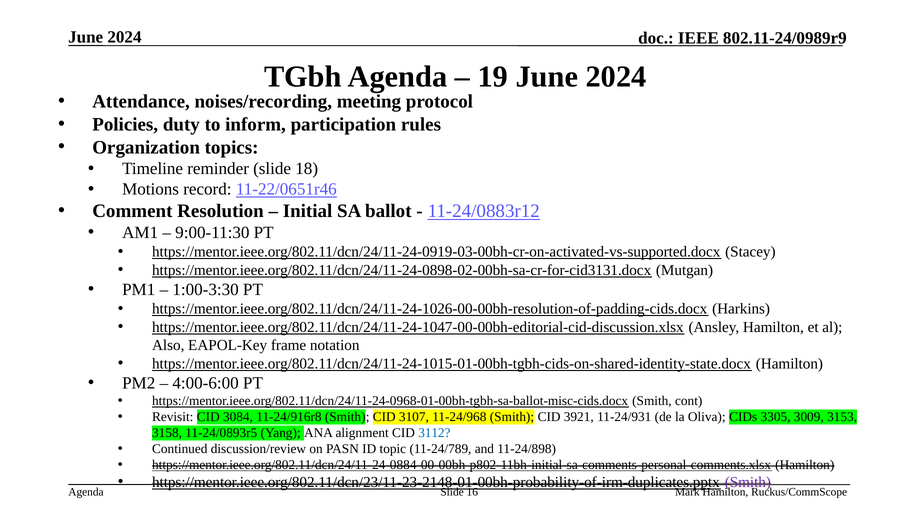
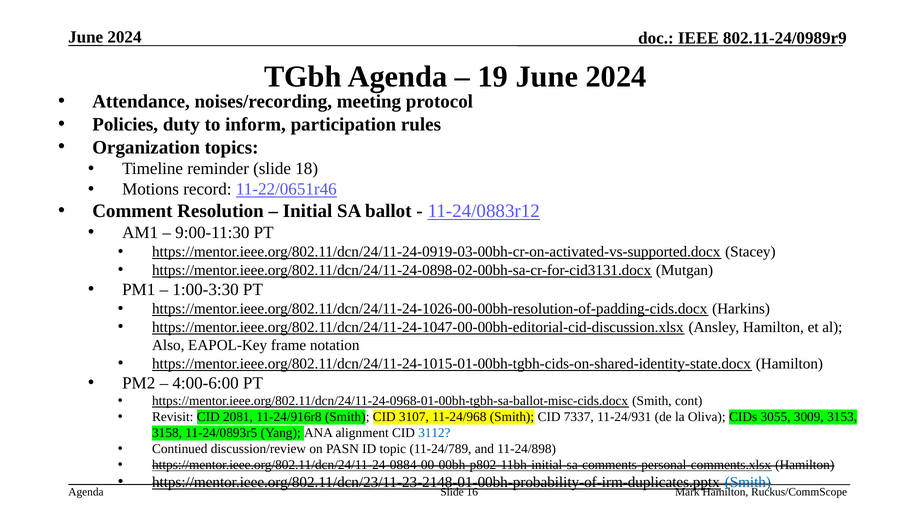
3084: 3084 -> 2081 (238, 417)
3921: 3921 -> 7337 (579, 417)
3305: 3305 -> 3055 (776, 417)
Smith colour: purple -> blue (748, 482)
